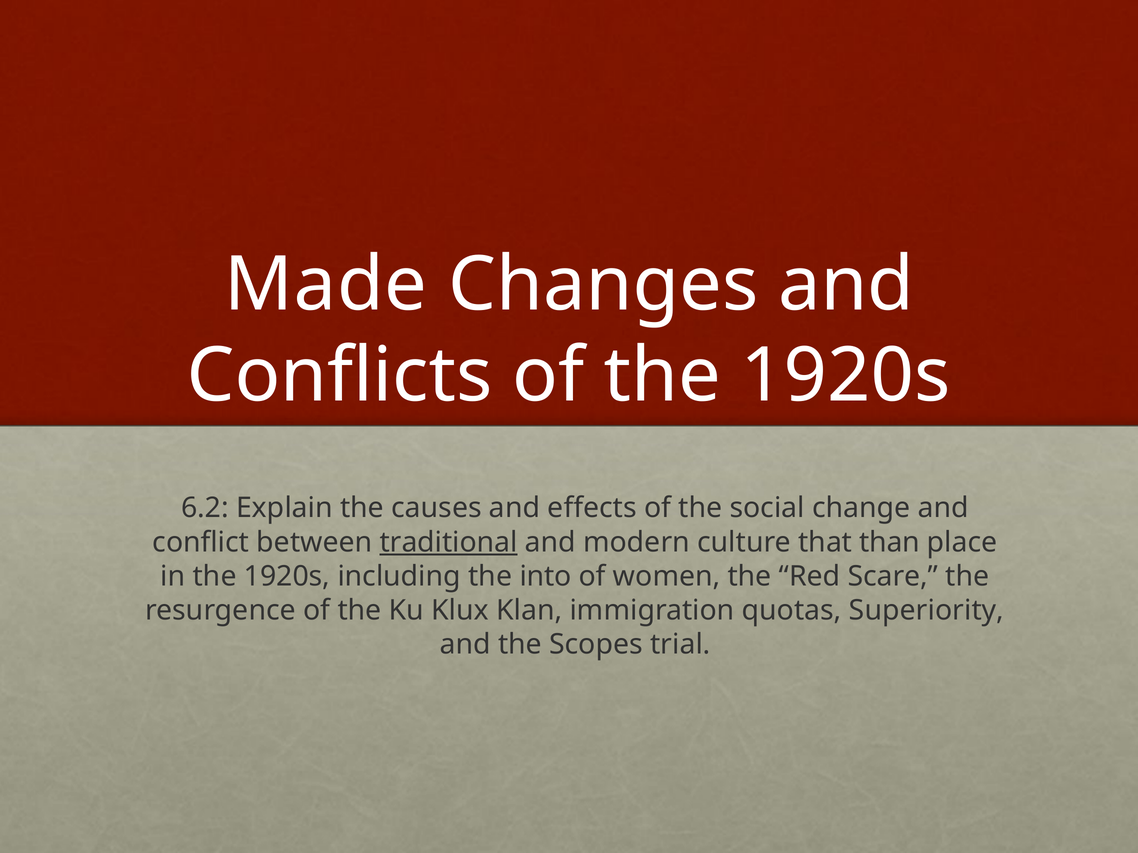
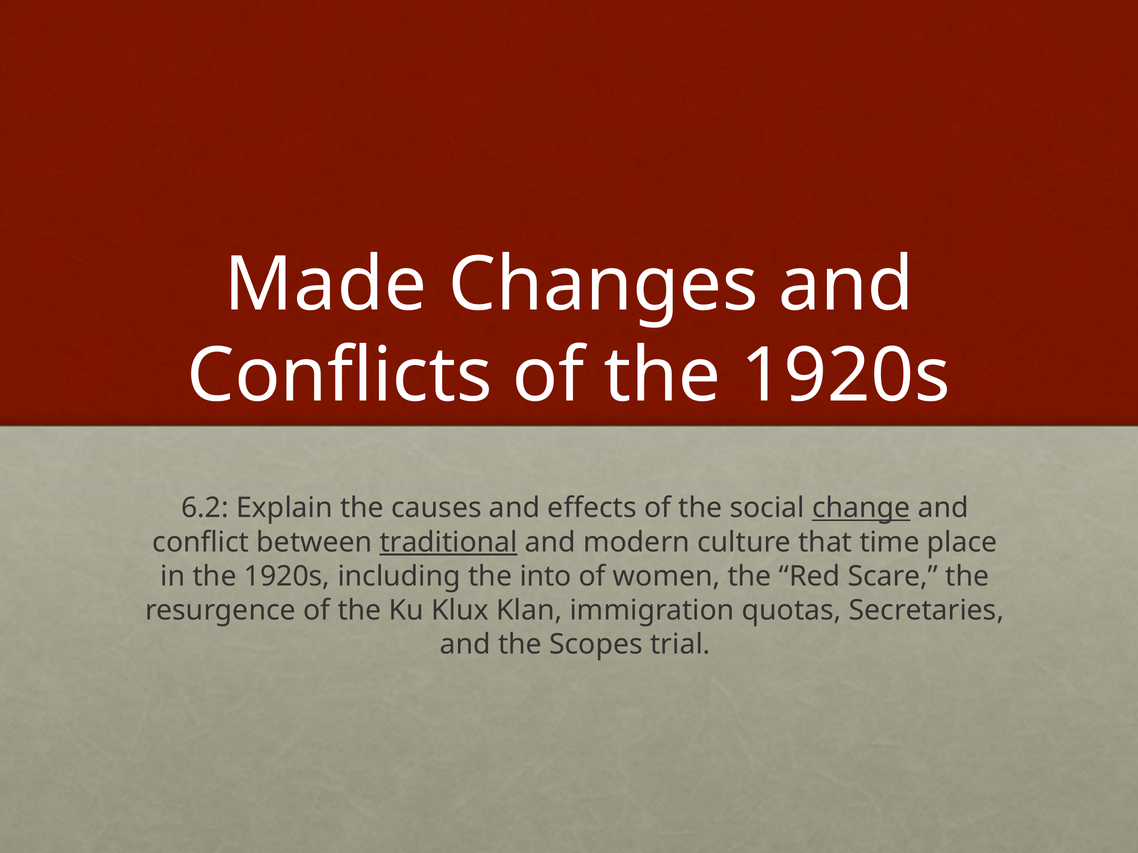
change underline: none -> present (861, 508)
than: than -> time (890, 543)
Superiority: Superiority -> Secretaries (926, 611)
